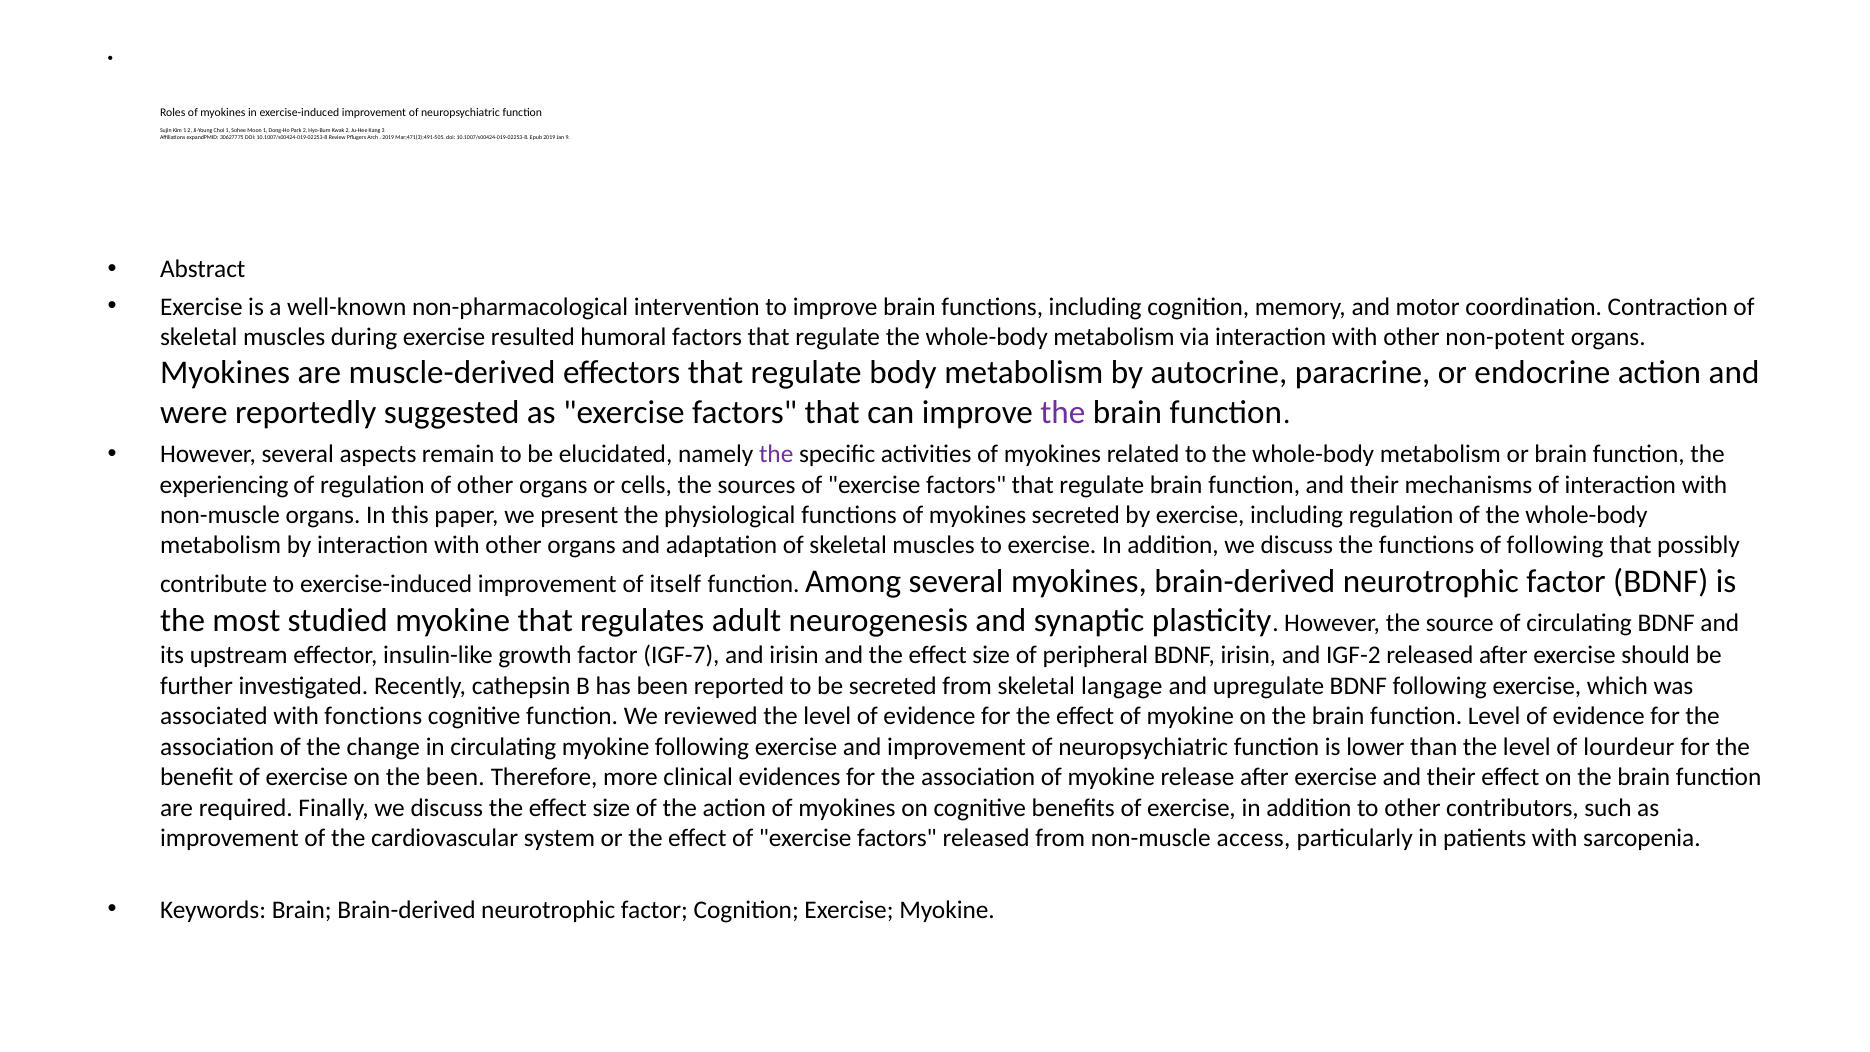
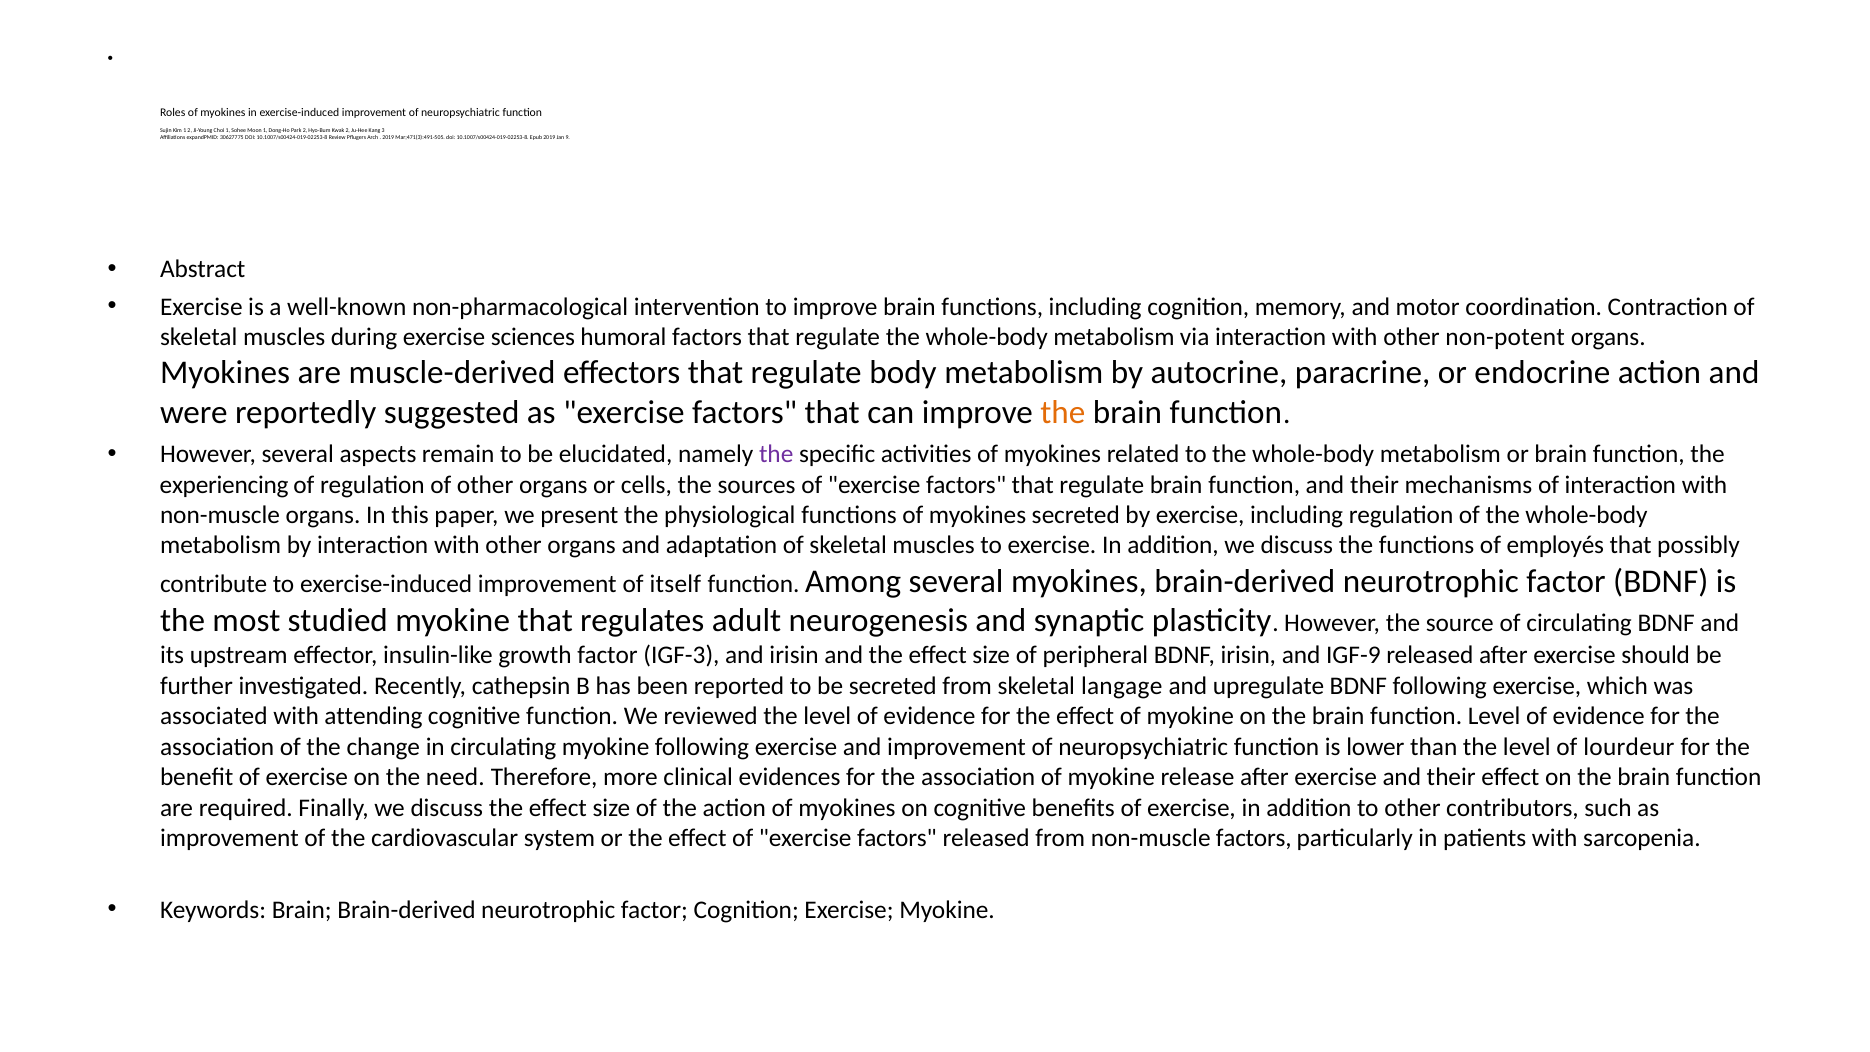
resulted: resulted -> sciences (533, 337)
the colour: purple -> orange (1063, 413)
of following: following -> employés (1555, 546)
IGF-7: IGF-7 -> IGF-3 (681, 655)
IGF-2: IGF-2 -> IGF-9 (1353, 655)
fonctions: fonctions -> attending (373, 716)
the been: been -> need (455, 777)
non-muscle access: access -> factors (1254, 838)
